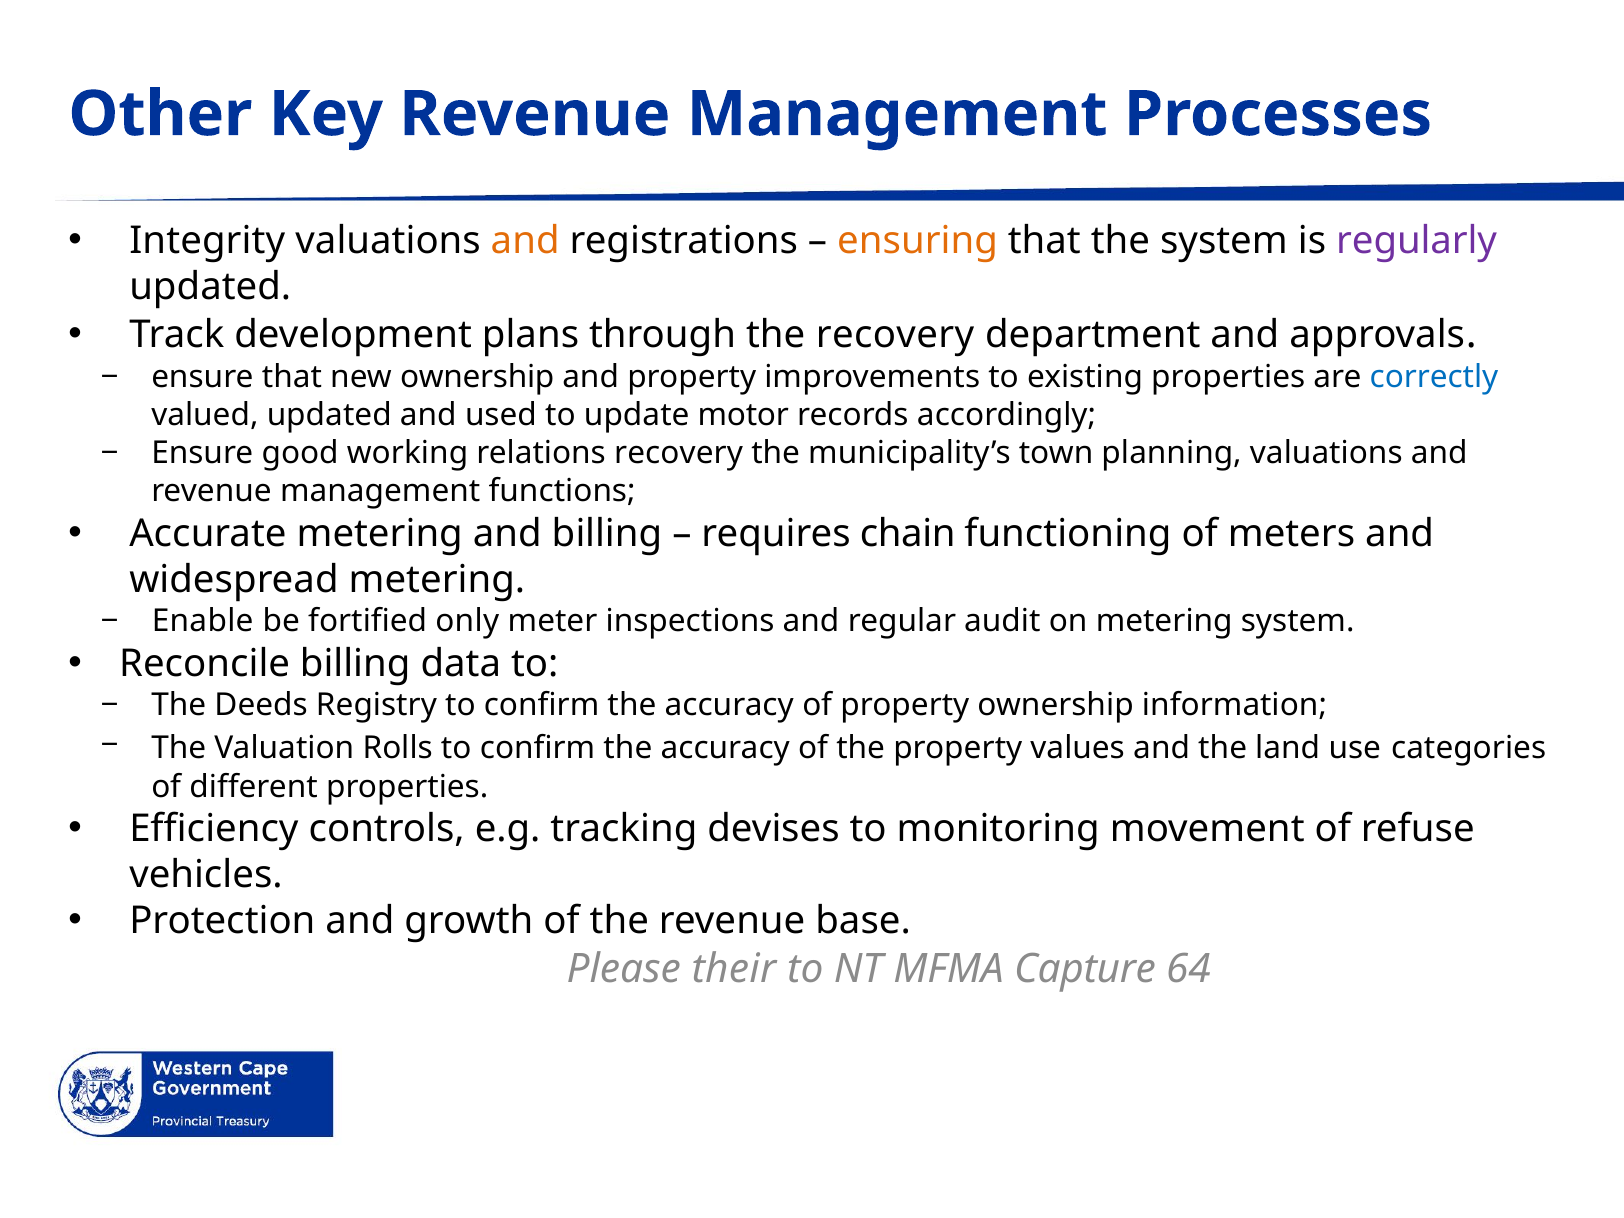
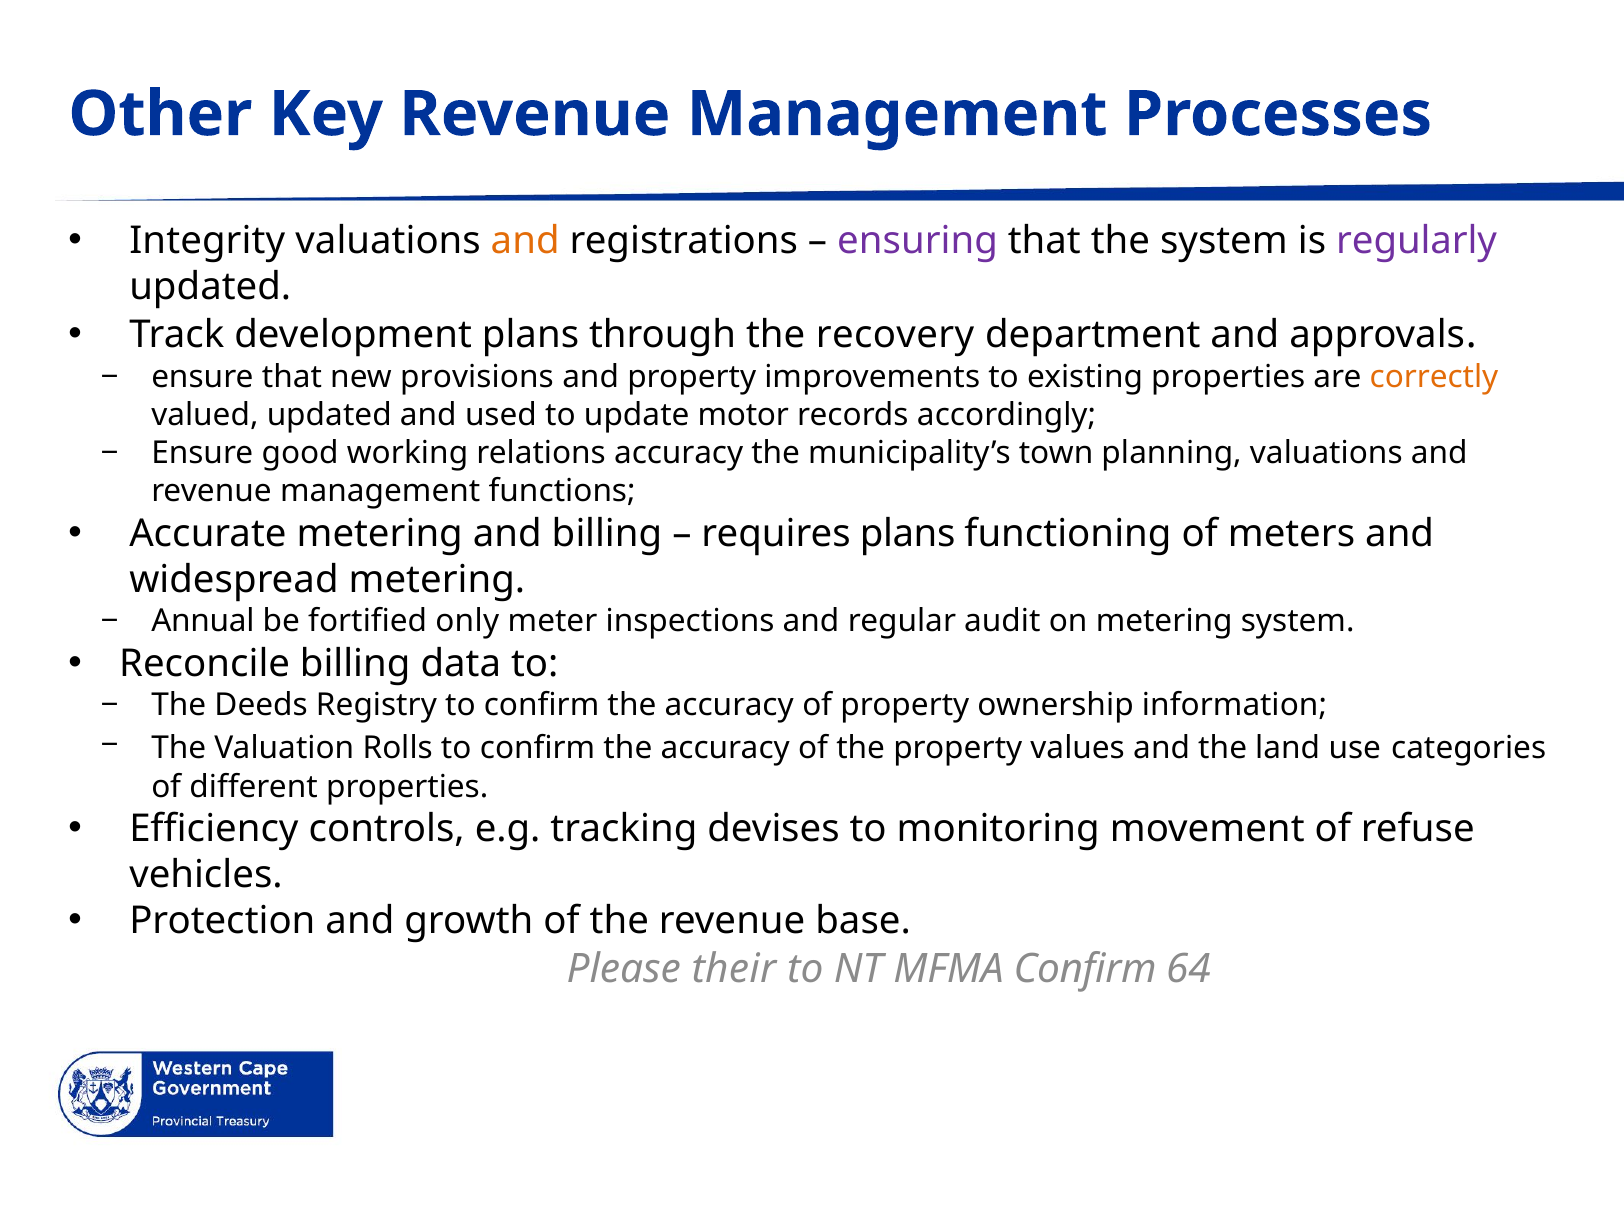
ensuring colour: orange -> purple (918, 241)
new ownership: ownership -> provisions (477, 377)
correctly colour: blue -> orange (1434, 377)
relations recovery: recovery -> accuracy (679, 453)
requires chain: chain -> plans (908, 534)
Enable: Enable -> Annual (203, 621)
MFMA Capture: Capture -> Confirm (1085, 969)
